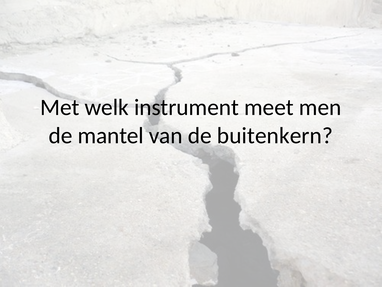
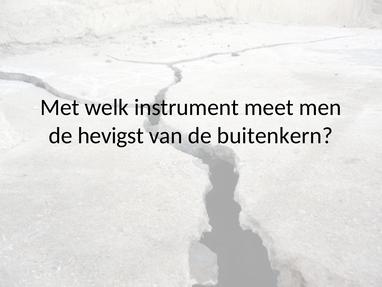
mantel: mantel -> hevigst (111, 135)
